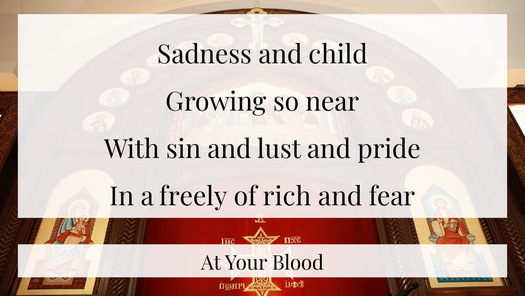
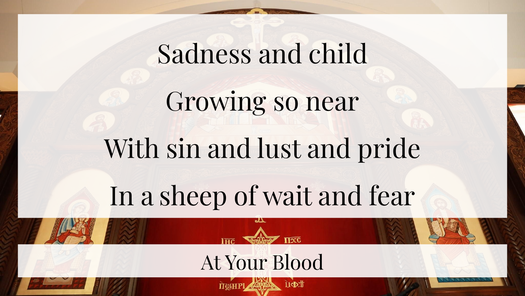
freely: freely -> sheep (193, 196)
rich: rich -> wait (287, 196)
